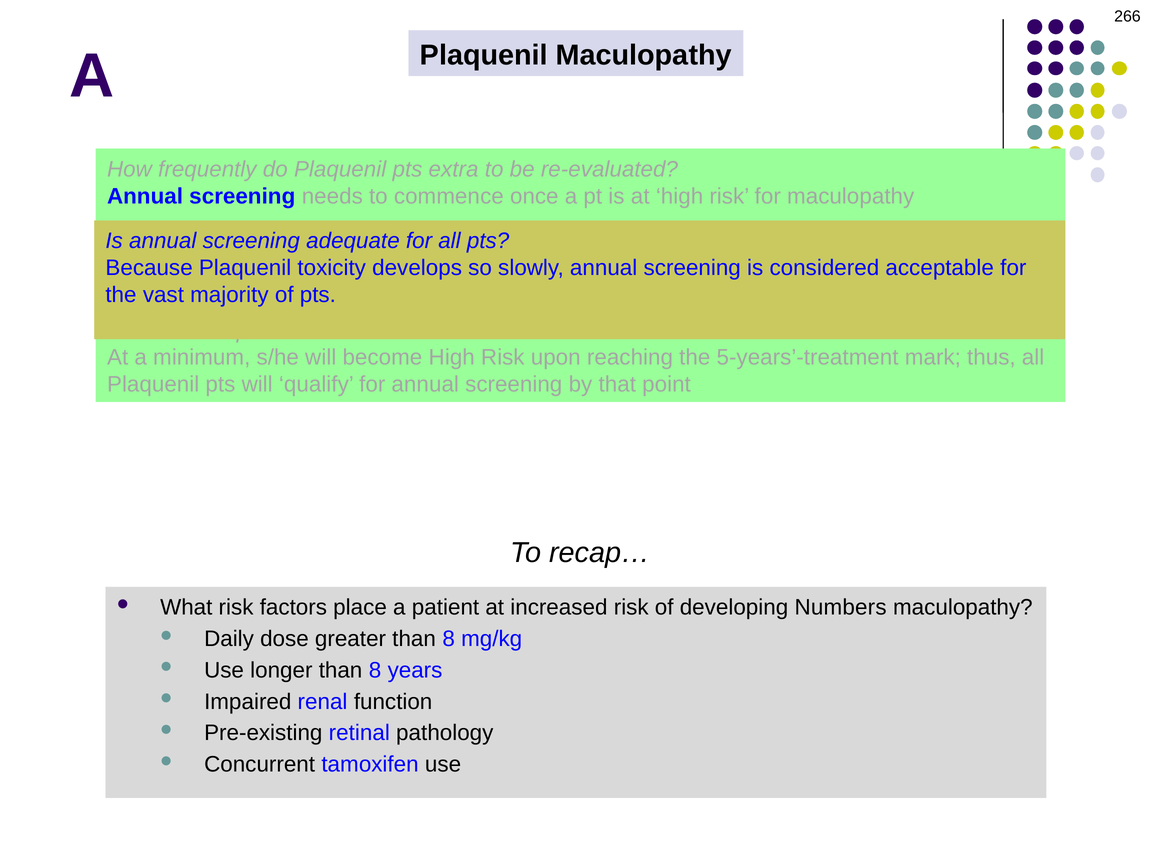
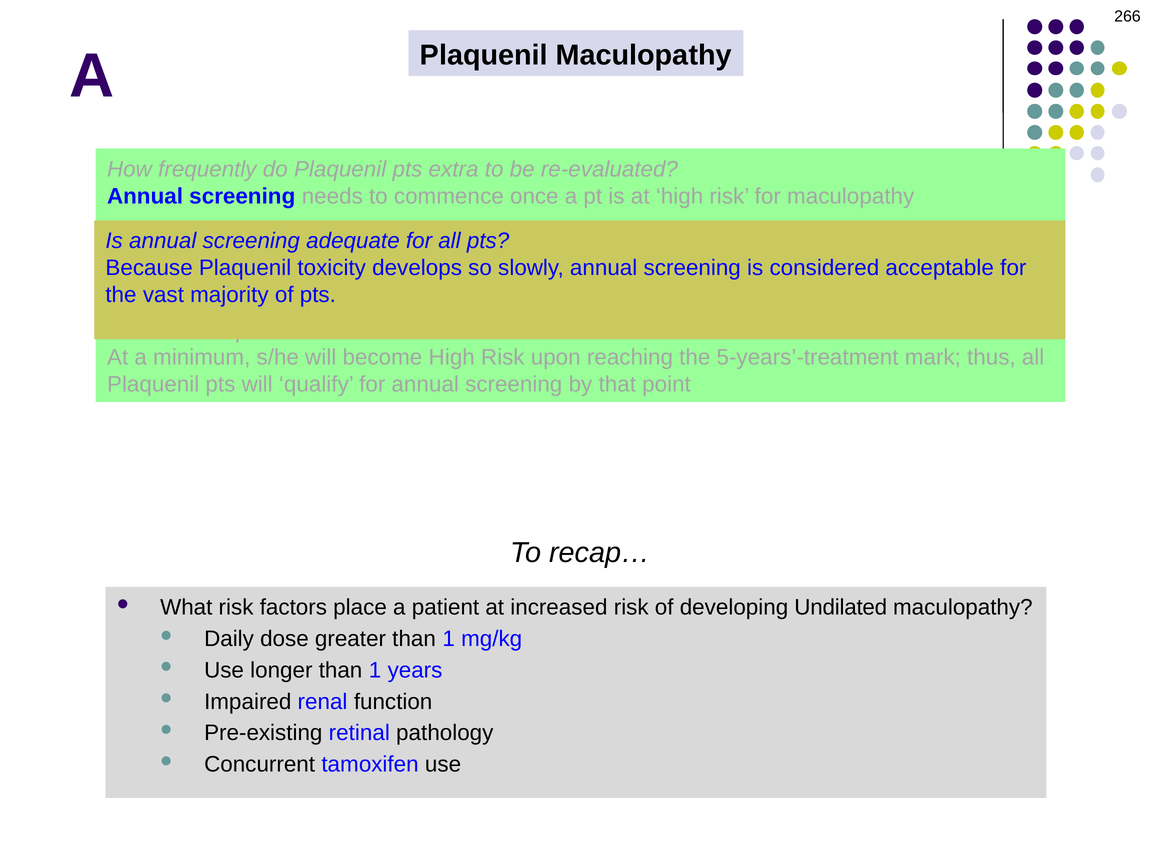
Numbers: Numbers -> Undilated (841, 607)
greater than 8: 8 -> 1 (449, 639)
longer than 8: 8 -> 1 (375, 670)
